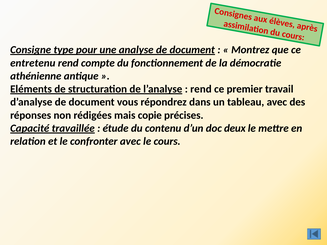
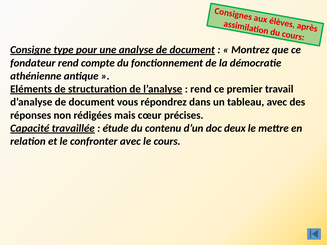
entretenu: entretenu -> fondateur (33, 63)
copie: copie -> cœur (150, 115)
